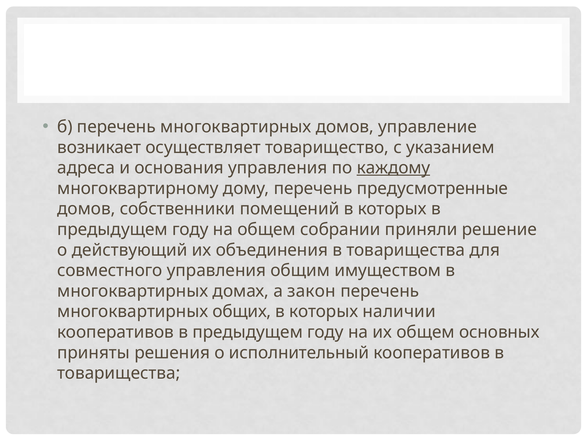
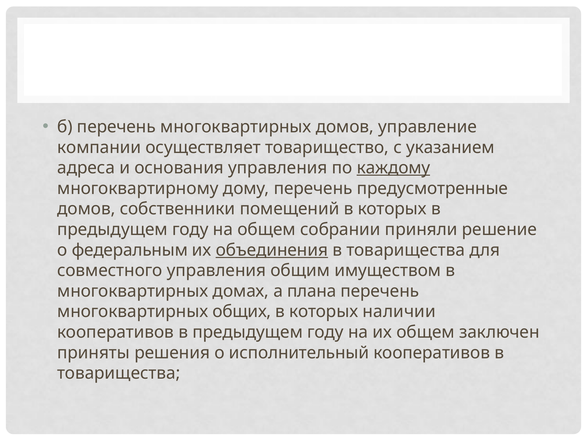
возникает: возникает -> компании (99, 147)
действующий: действующий -> федеральным (130, 250)
объединения underline: none -> present (272, 250)
закон: закон -> плана (312, 291)
основных: основных -> заключен (499, 332)
